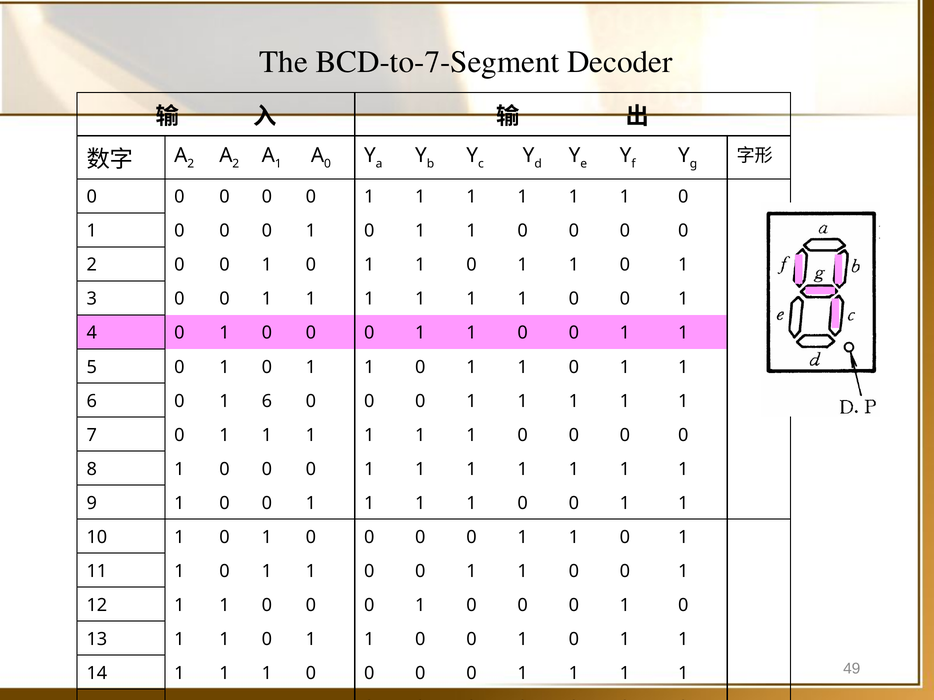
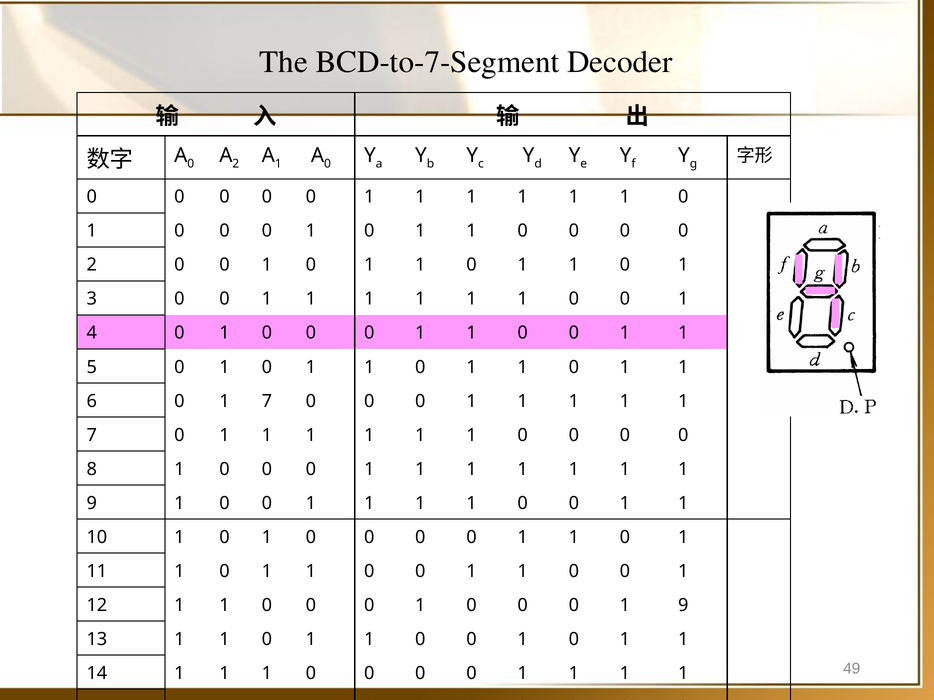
2: 2 -> 0 (191, 164)
0 1 6: 6 -> 7 (267, 401)
0: 0 -> 9 (683, 606)
